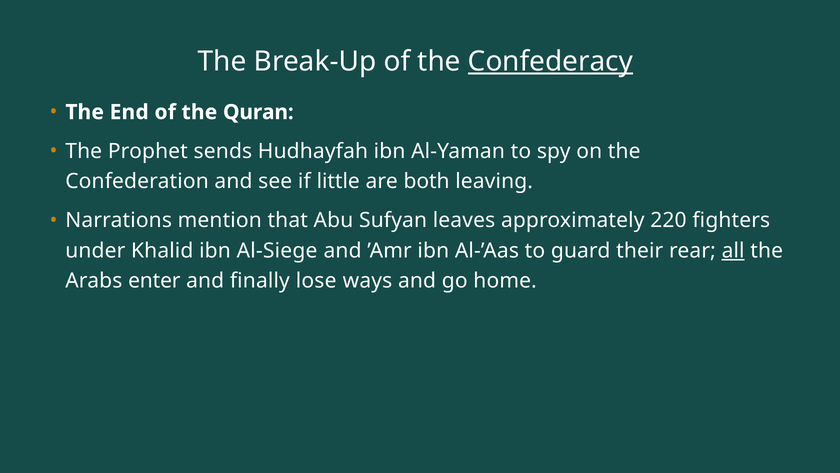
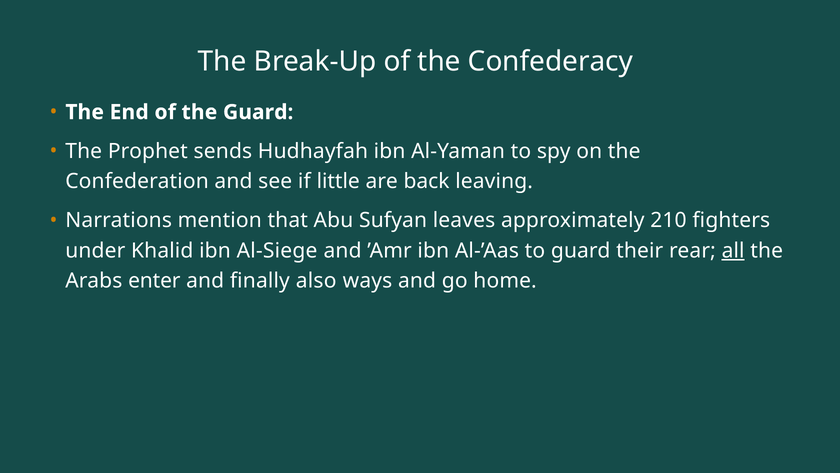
Confederacy underline: present -> none (550, 61)
the Quran: Quran -> Guard (258, 112)
both: both -> back (427, 181)
220: 220 -> 210 (668, 220)
lose: lose -> also (316, 281)
